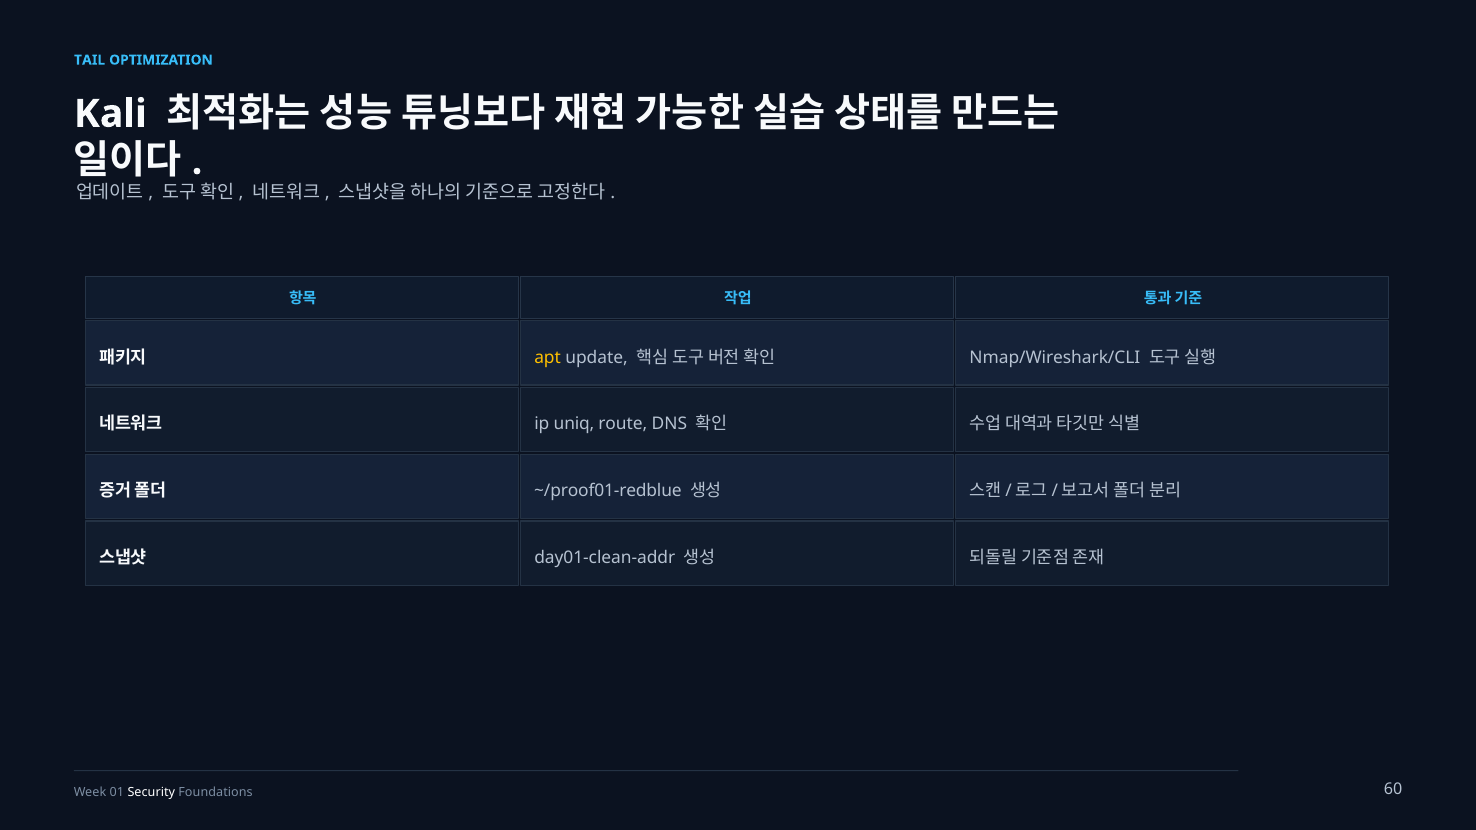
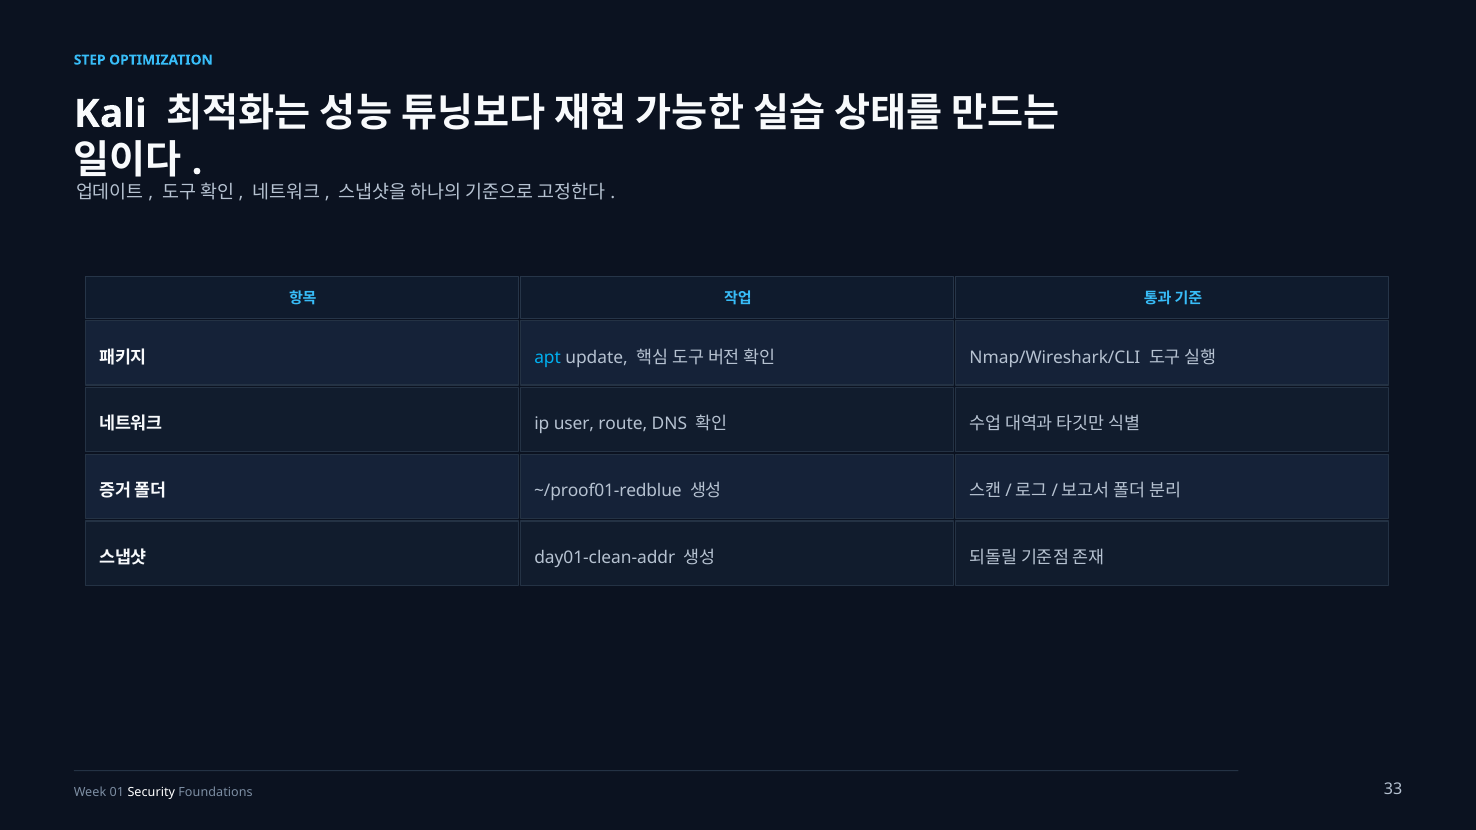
TAIL: TAIL -> STEP (90, 60)
apt colour: yellow -> light blue (548, 357)
uniq: uniq -> user (574, 424)
60: 60 -> 33 (1393, 789)
